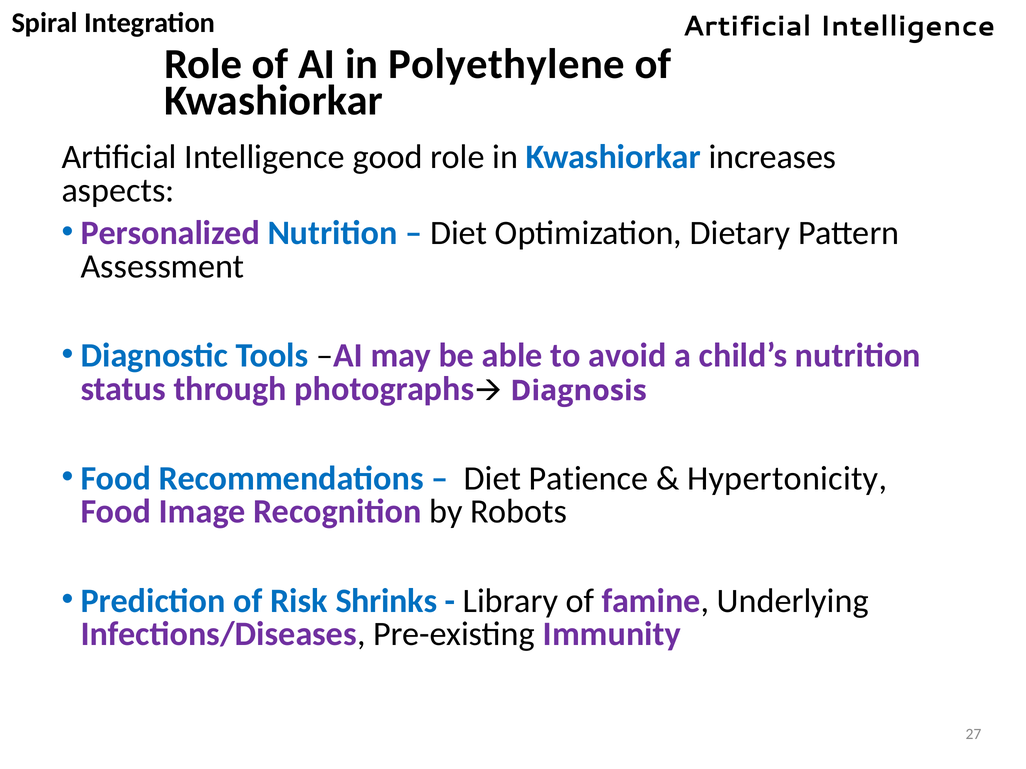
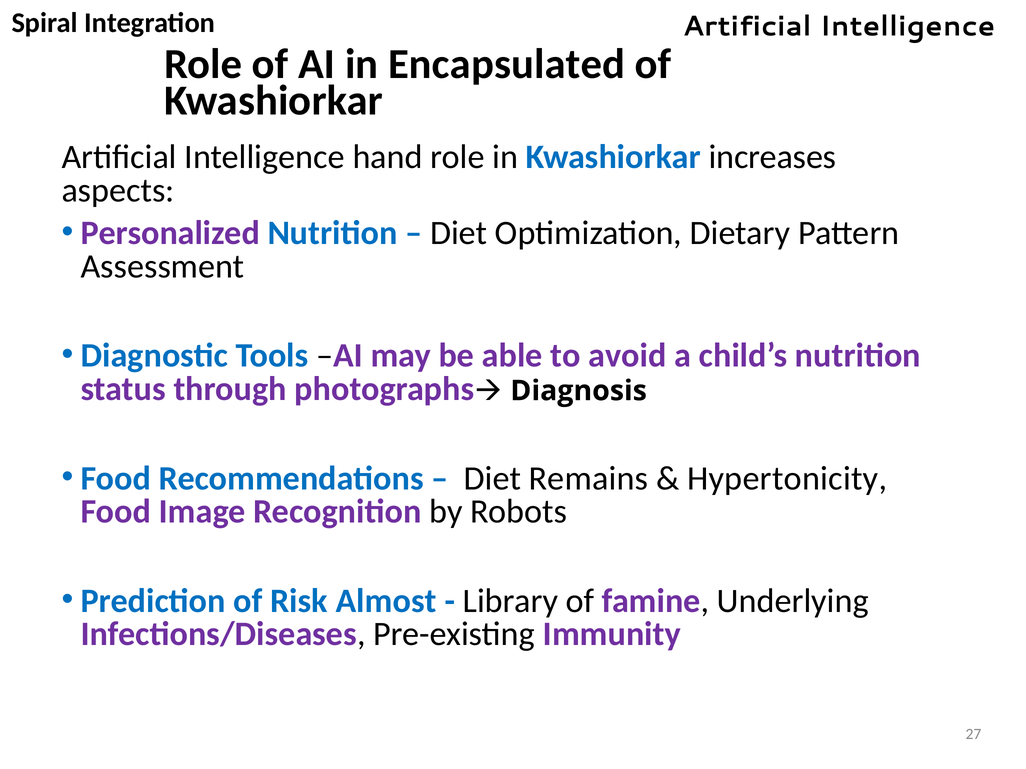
Polyethylene: Polyethylene -> Encapsulated (507, 64)
good: good -> hand (388, 157)
Diagnosis colour: purple -> black (579, 391)
Patience: Patience -> Remains (588, 479)
Shrinks: Shrinks -> Almost (386, 601)
